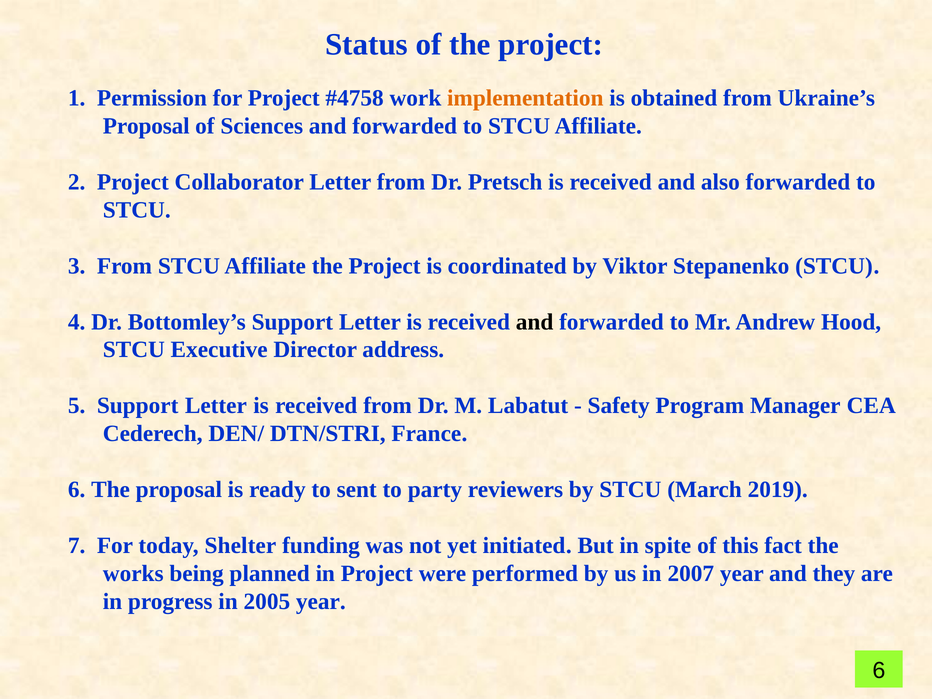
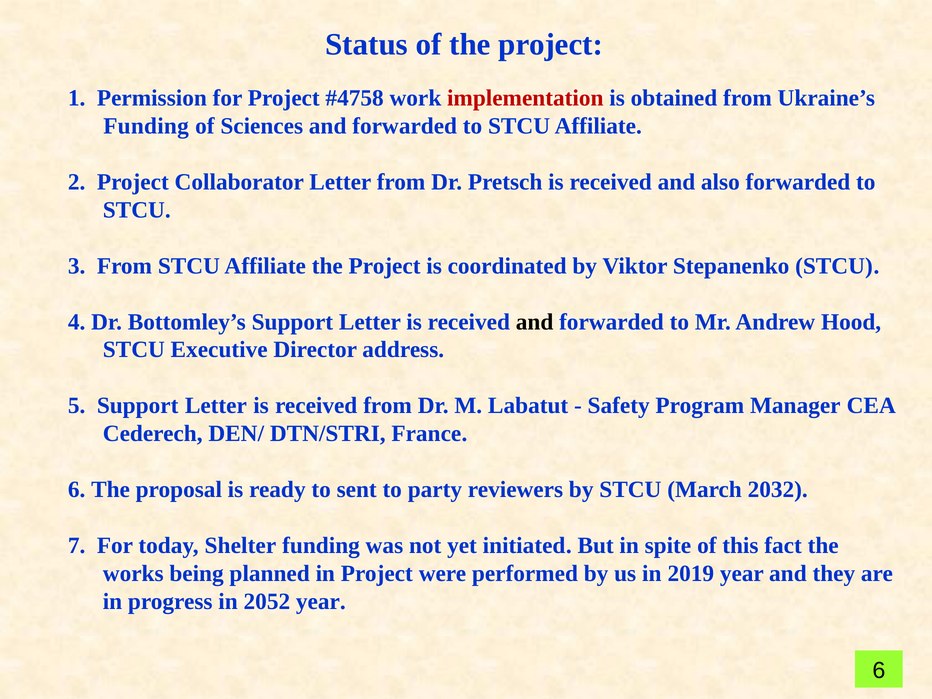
implementation colour: orange -> red (525, 98)
Proposal: Proposal -> Funding (146, 126)
2019: 2019 -> 2032 (778, 490)
2007: 2007 -> 2019 (691, 573)
2005: 2005 -> 2052 (267, 601)
